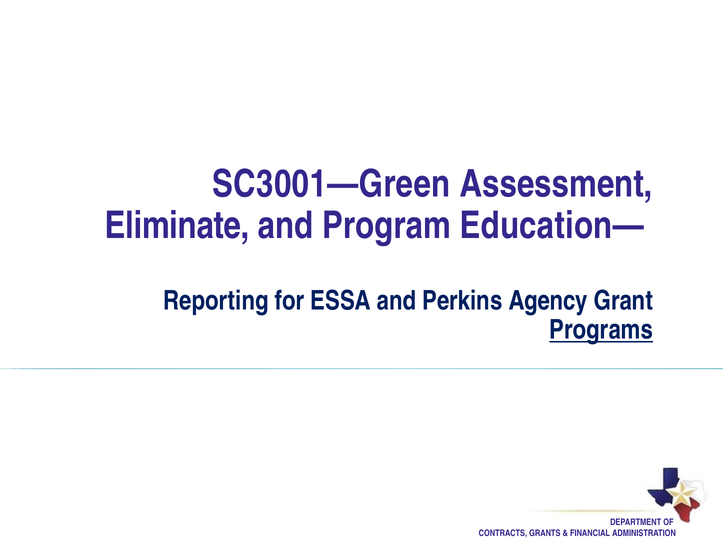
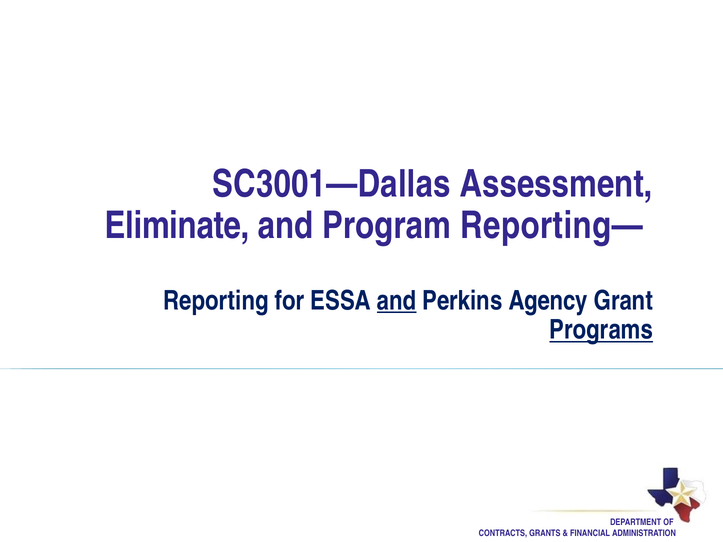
SC3001—Green: SC3001—Green -> SC3001—Dallas (331, 184)
Education—: Education— -> Reporting— (552, 226)
and underline: none -> present (397, 301)
